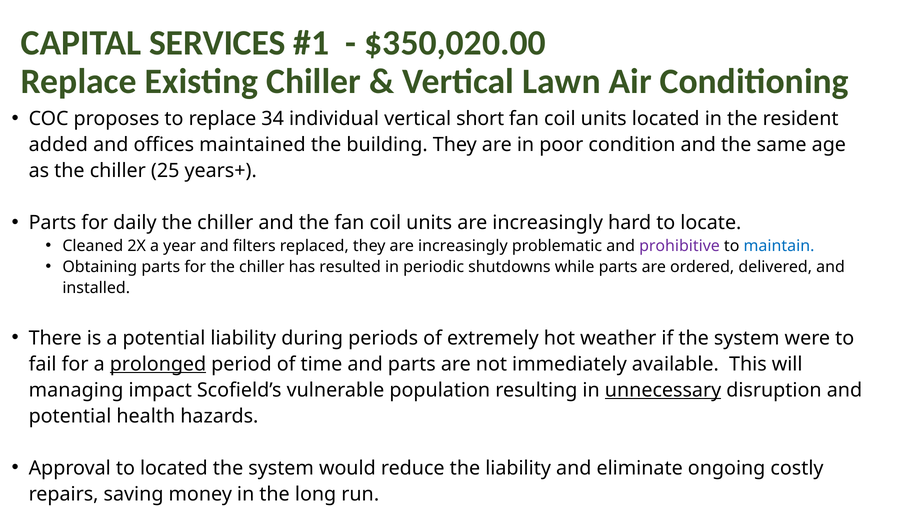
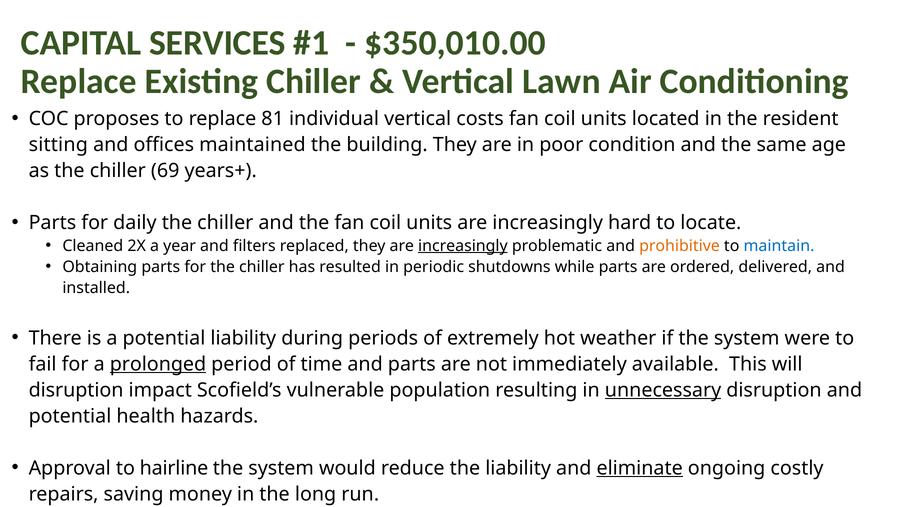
$350,020.00: $350,020.00 -> $350,010.00 (455, 43)
34: 34 -> 81 (273, 119)
short: short -> costs (480, 119)
added: added -> sitting (58, 145)
25: 25 -> 69 (165, 171)
increasingly underline: none -> present (463, 246)
prohibitive colour: purple -> orange (679, 246)
managing: managing -> disruption (76, 390)
to located: located -> hairline (174, 468)
eliminate underline: none -> present (640, 468)
